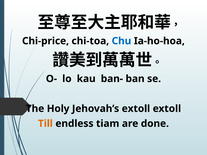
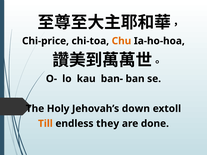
Chu colour: blue -> orange (121, 41)
Jehovah’s extoll: extoll -> down (136, 109)
tiam: tiam -> they (108, 124)
